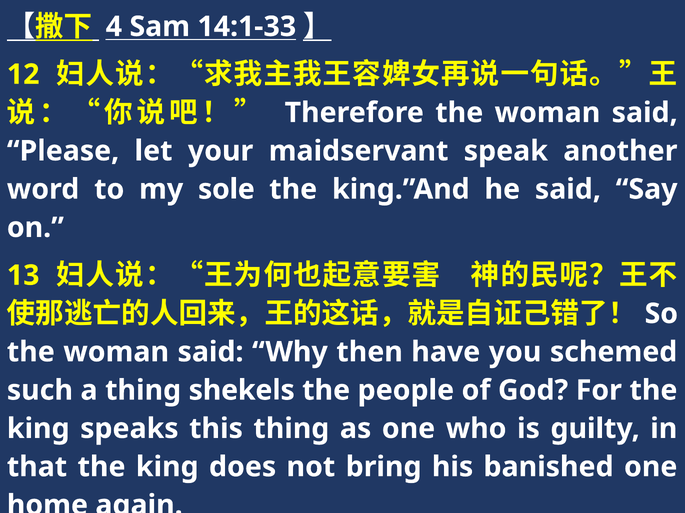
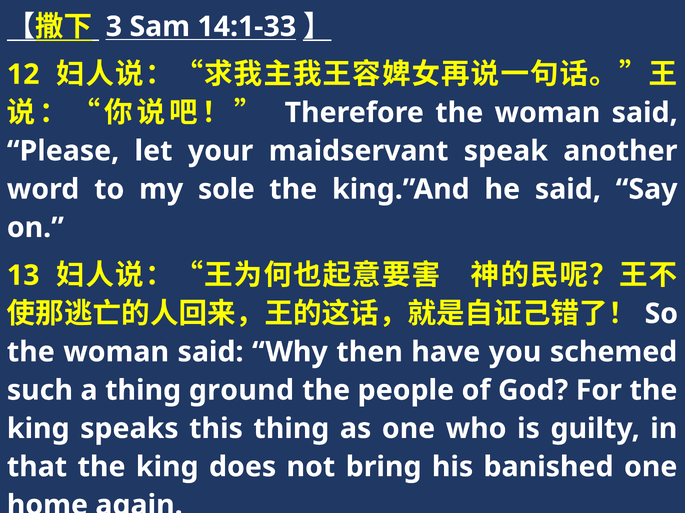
4: 4 -> 3 (114, 27)
shekels: shekels -> ground (241, 391)
